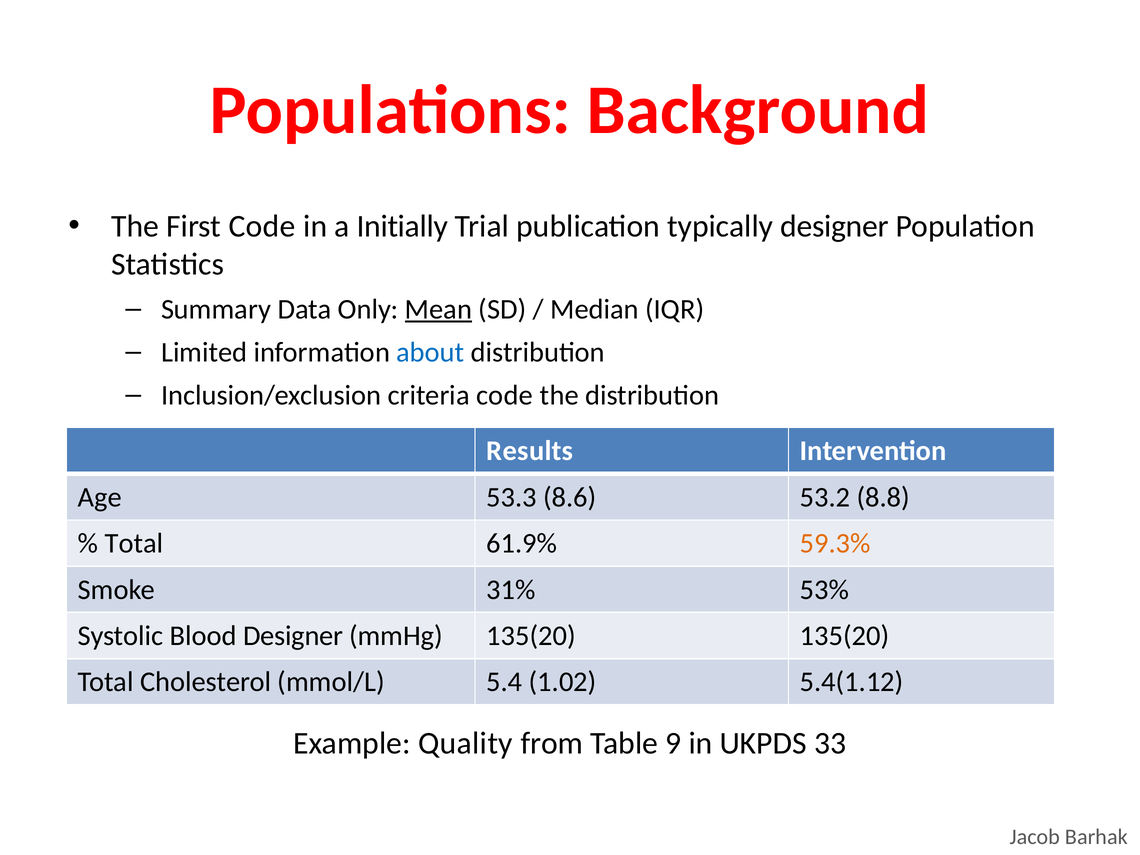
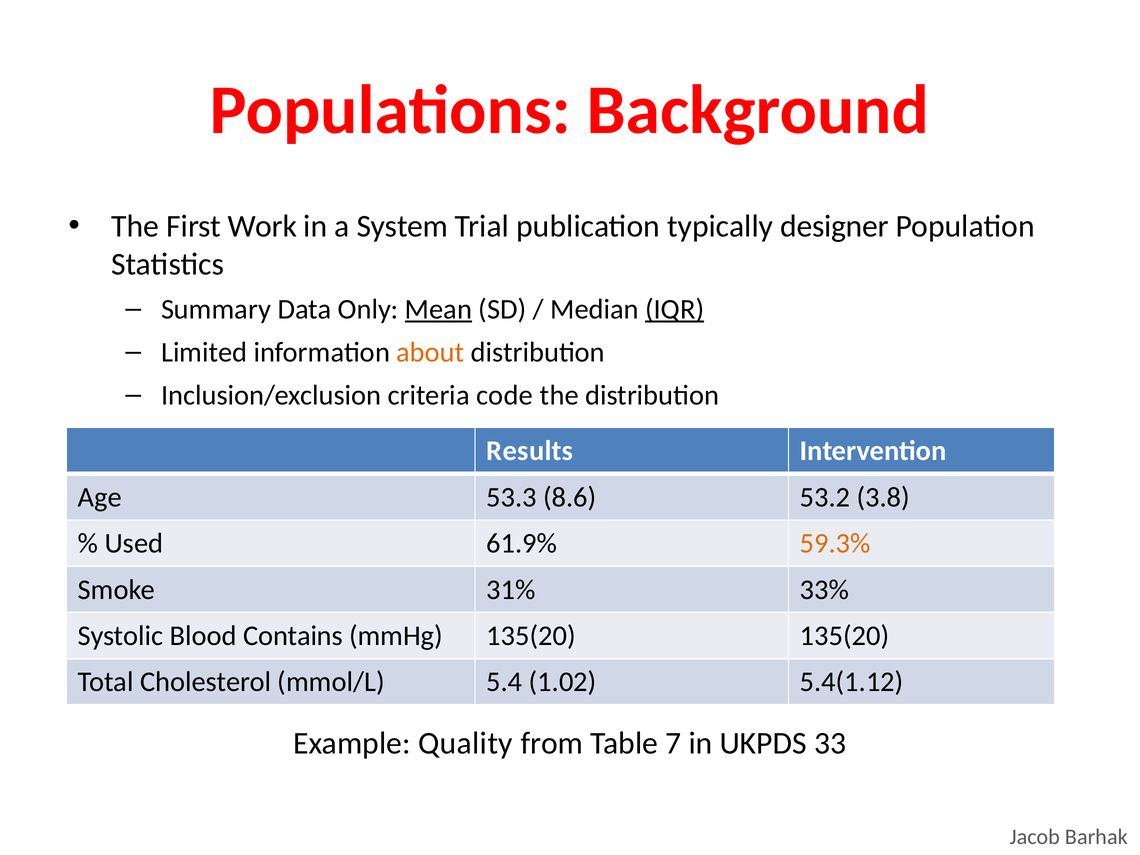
First Code: Code -> Work (262, 226)
Initially: Initially -> System (402, 226)
IQR underline: none -> present (675, 309)
about colour: blue -> orange (430, 352)
8.8: 8.8 -> 3.8 (883, 497)
Total: Total -> Used (134, 543)
53%: 53% -> 33% (824, 590)
Blood Designer: Designer -> Contains (293, 636)
9: 9 -> 7 (673, 743)
